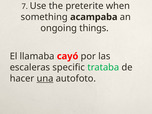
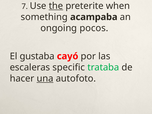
the underline: none -> present (56, 6)
things: things -> pocos (94, 28)
llamaba: llamaba -> gustaba (37, 56)
